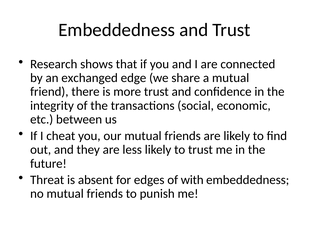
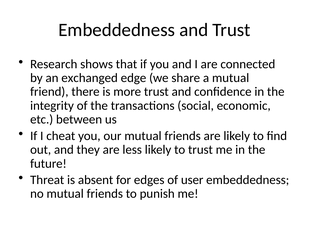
with: with -> user (192, 180)
